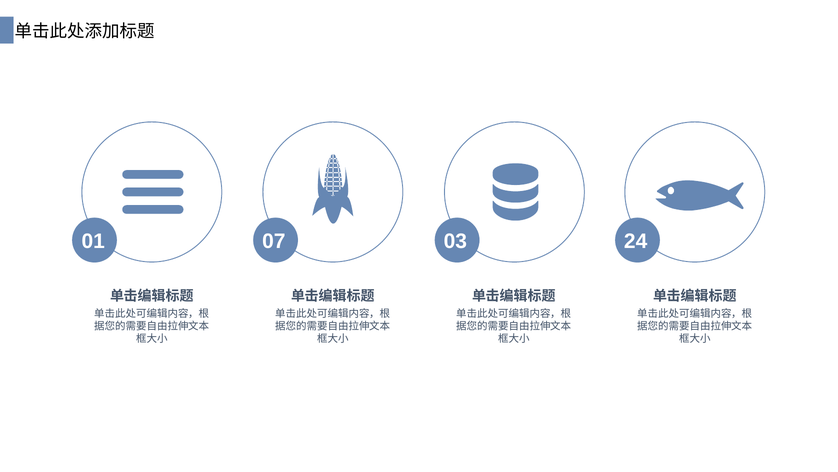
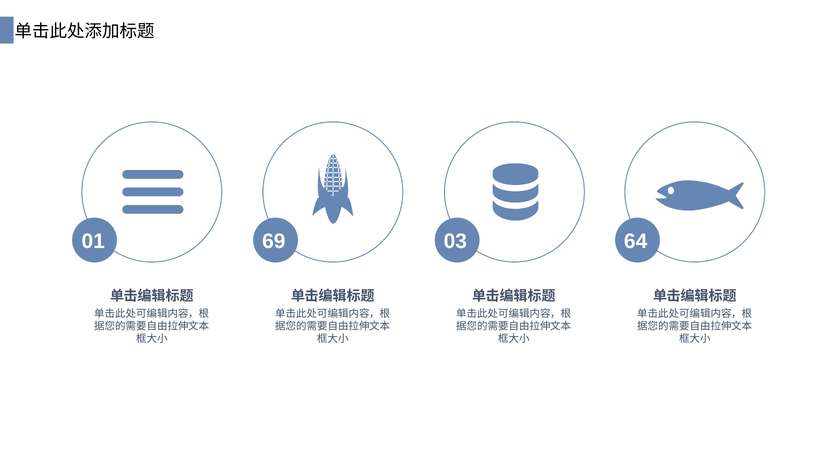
07: 07 -> 69 (274, 241)
24: 24 -> 64 (636, 241)
